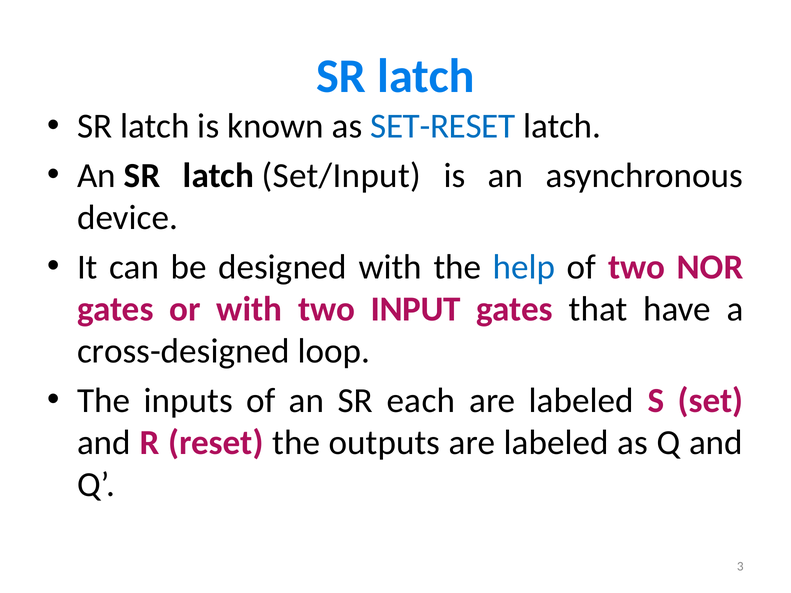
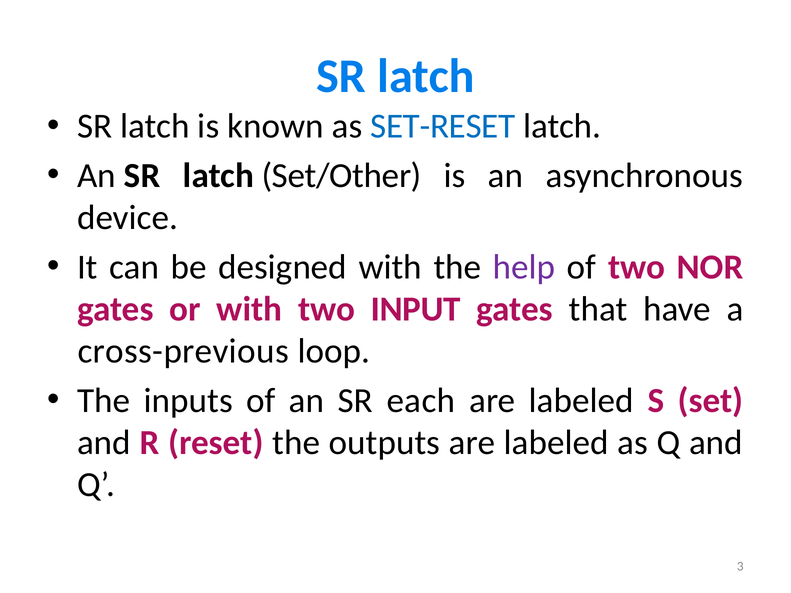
Set/Input: Set/Input -> Set/Other (342, 176)
help colour: blue -> purple (524, 267)
cross-designed: cross-designed -> cross-previous (183, 351)
